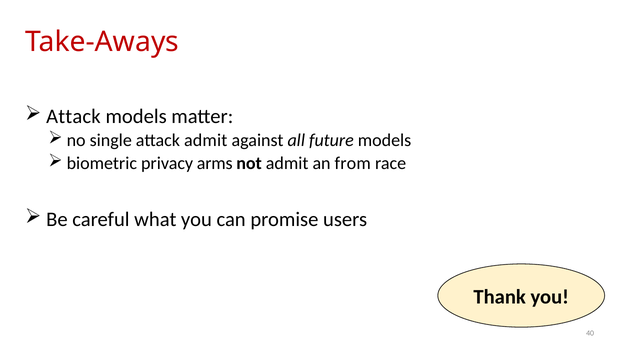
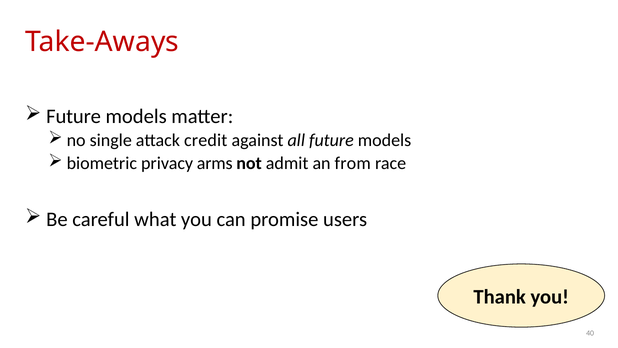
Attack: Attack -> Future (74, 116)
attack admit: admit -> credit (206, 140)
